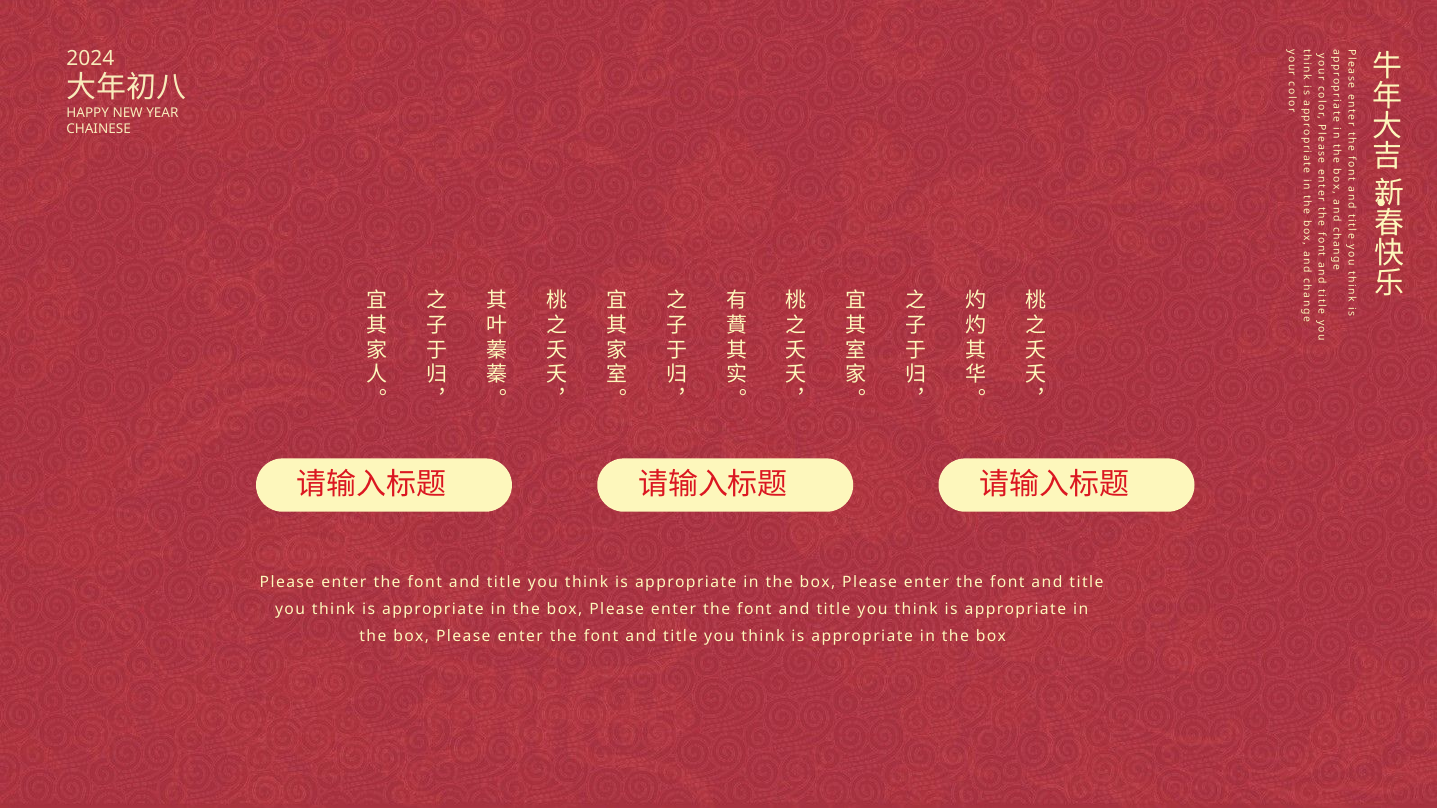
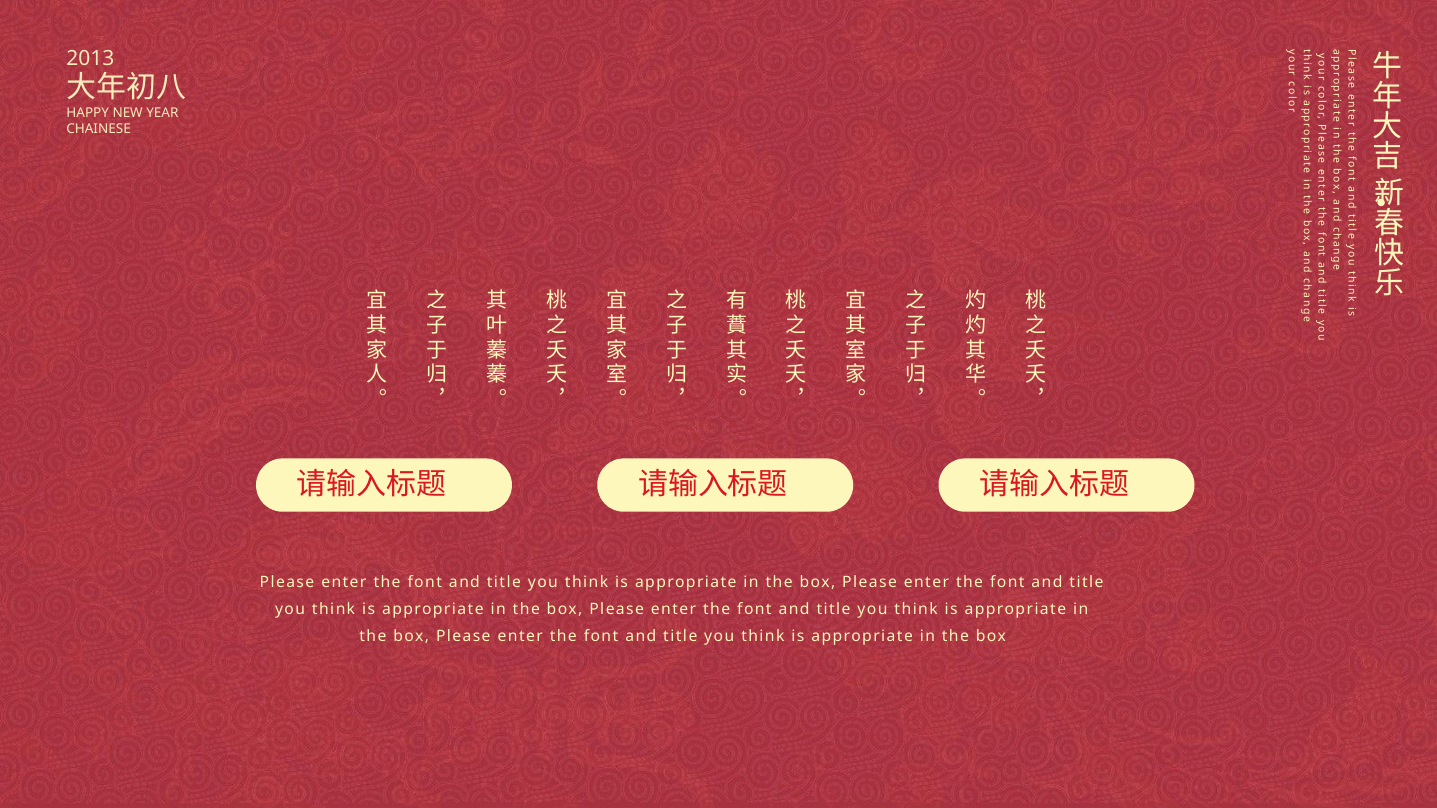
2024: 2024 -> 2013 (90, 58)
